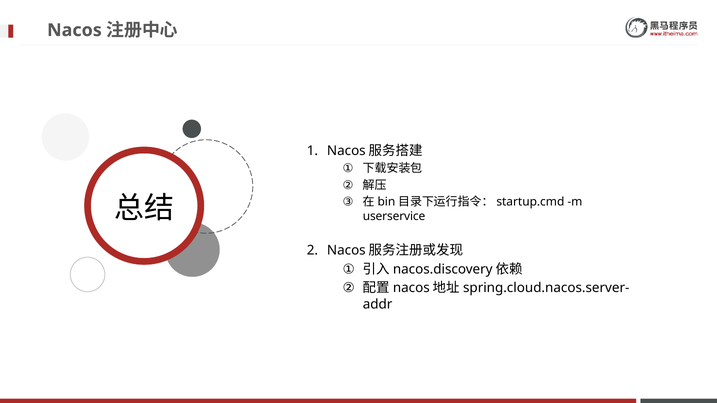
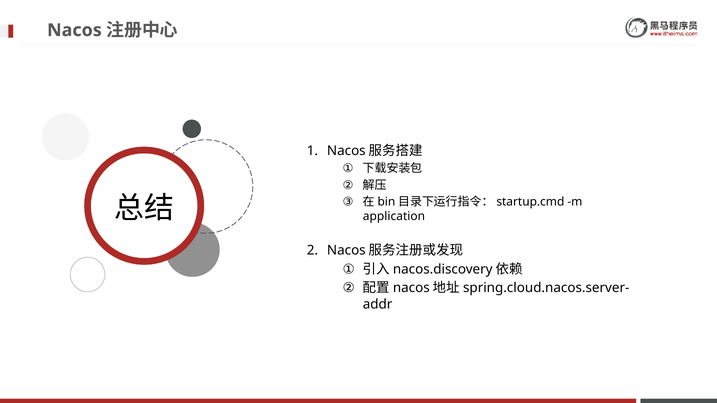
userservice: userservice -> application (394, 216)
